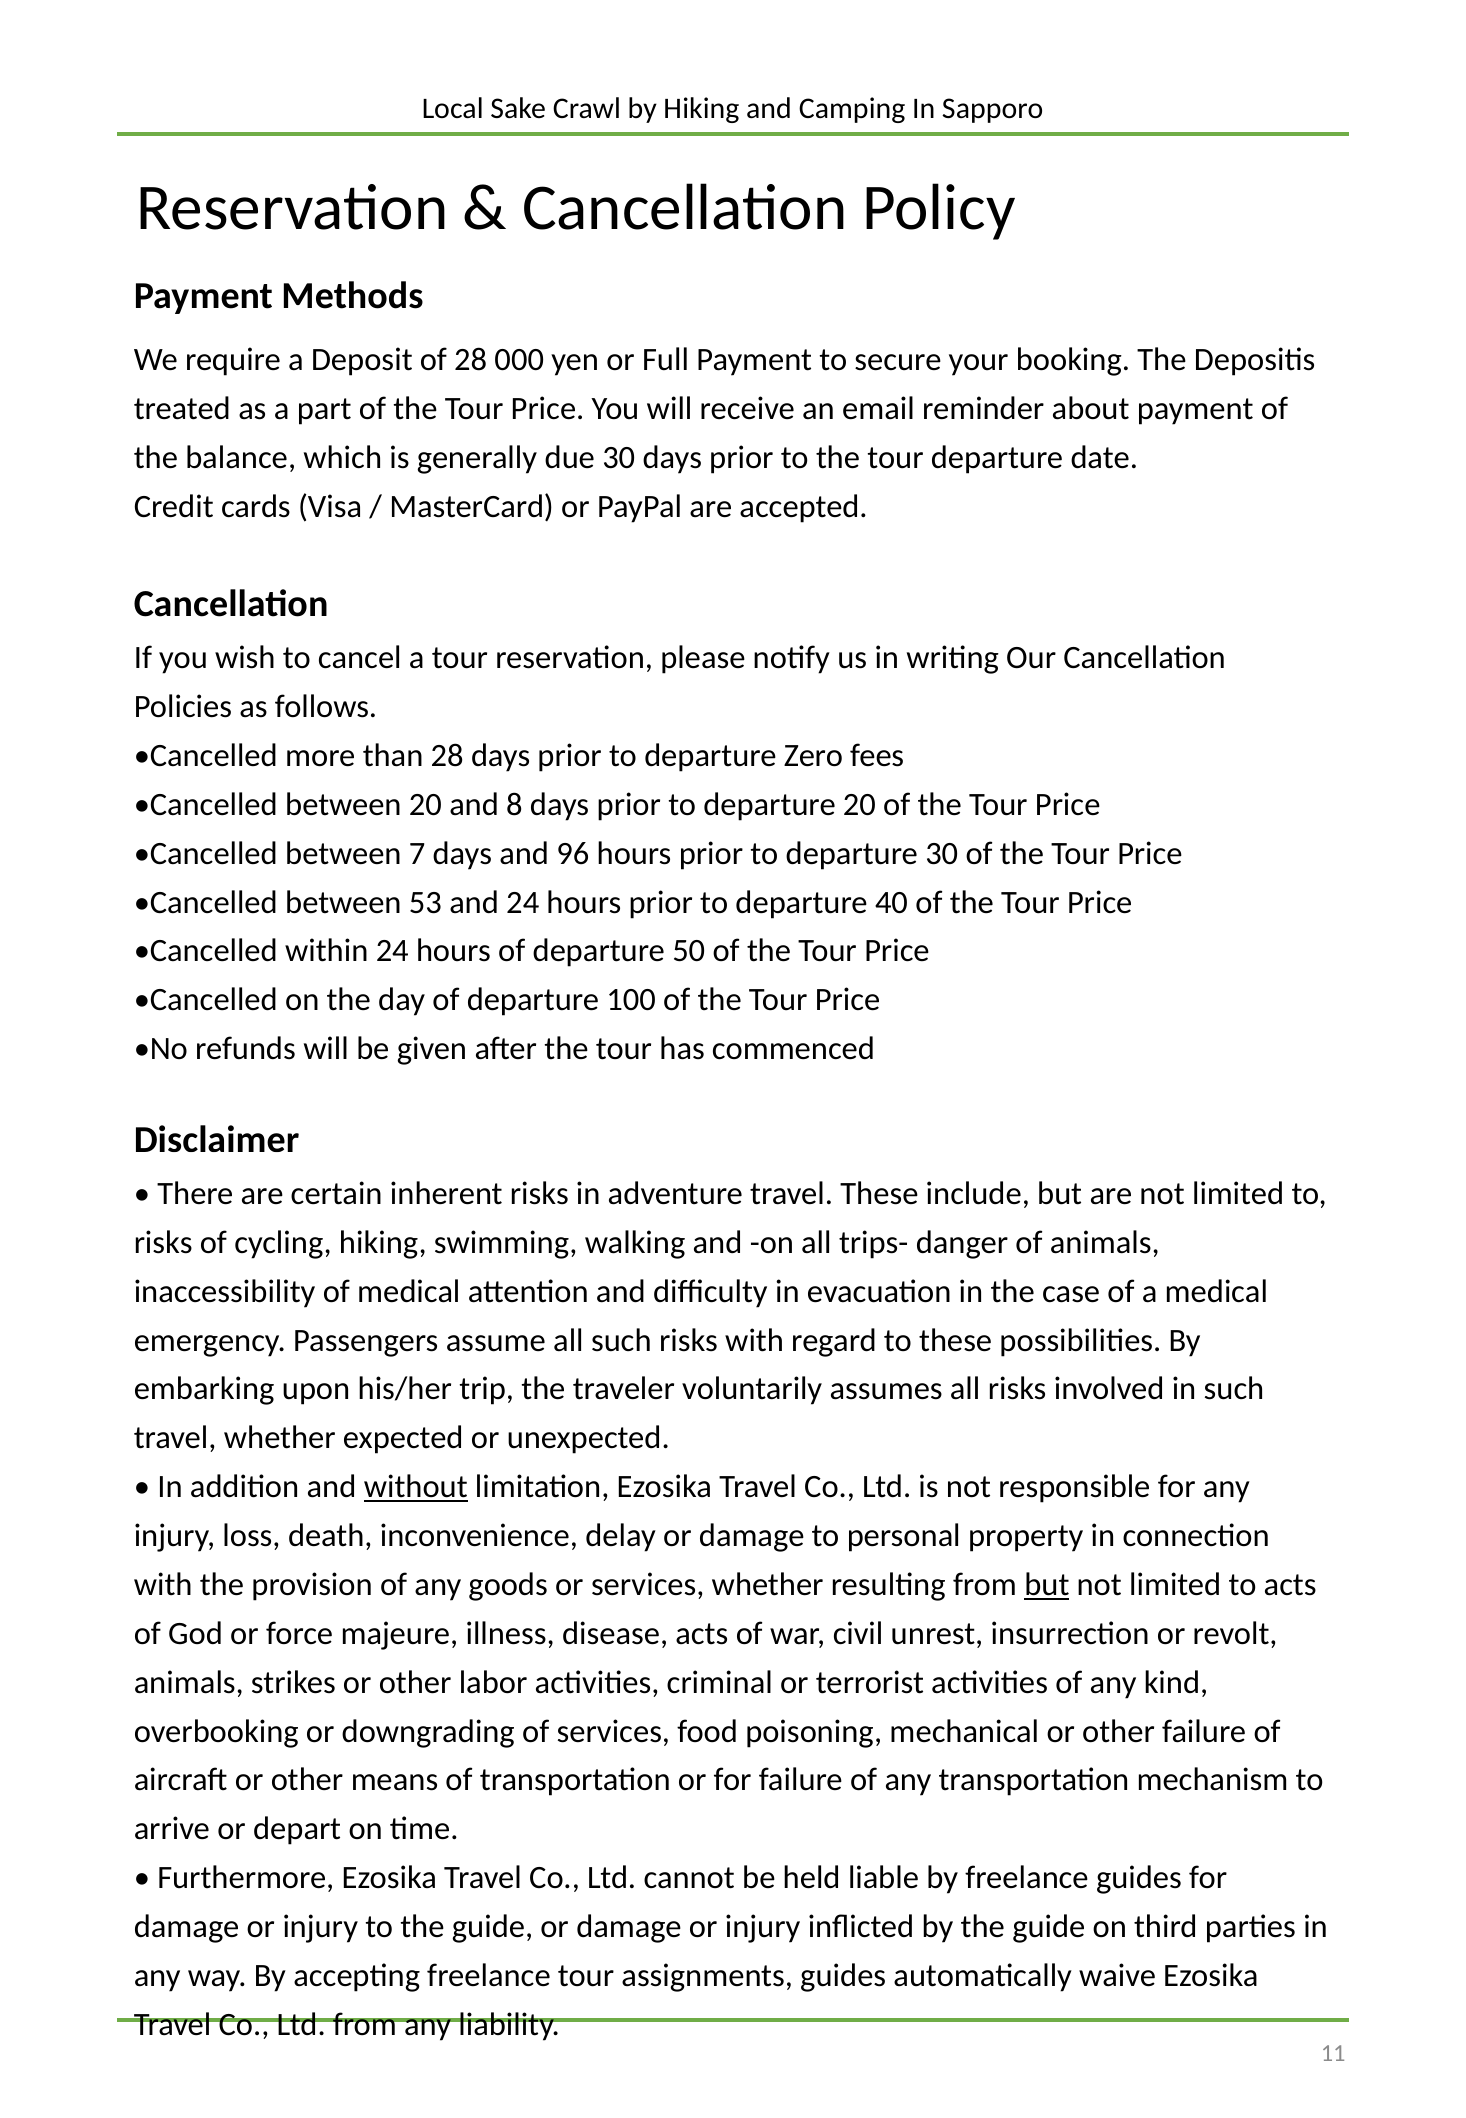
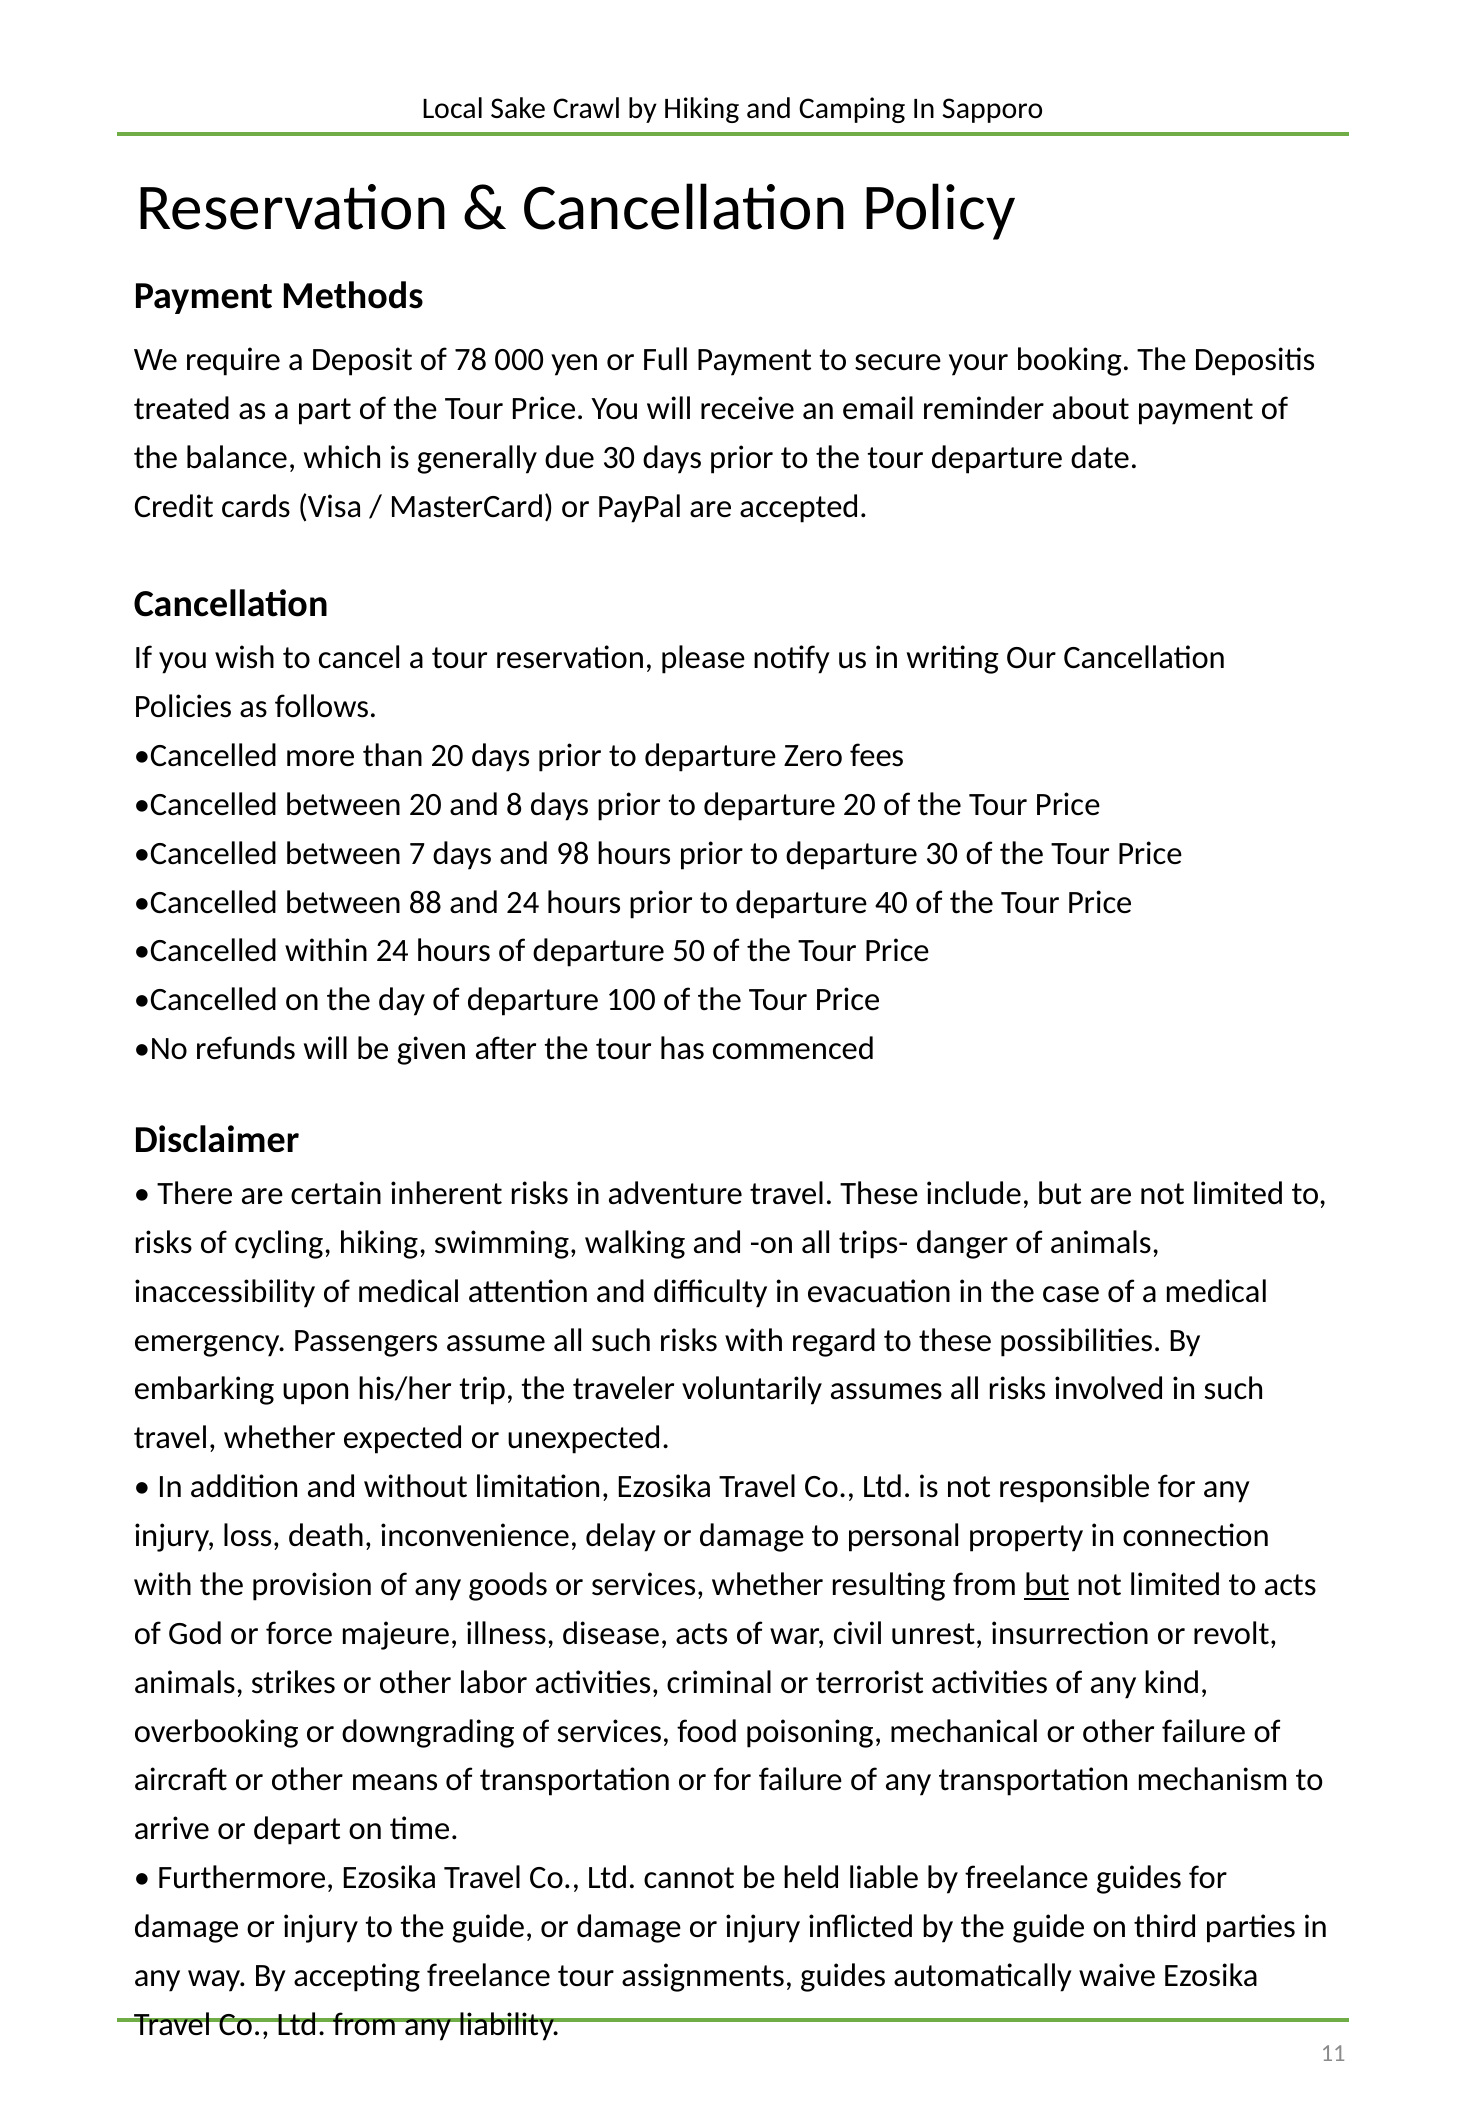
of 28: 28 -> 78 (471, 360)
than 28: 28 -> 20 (447, 756)
96: 96 -> 98 (573, 853)
53: 53 -> 88 (425, 902)
without underline: present -> none (416, 1487)
